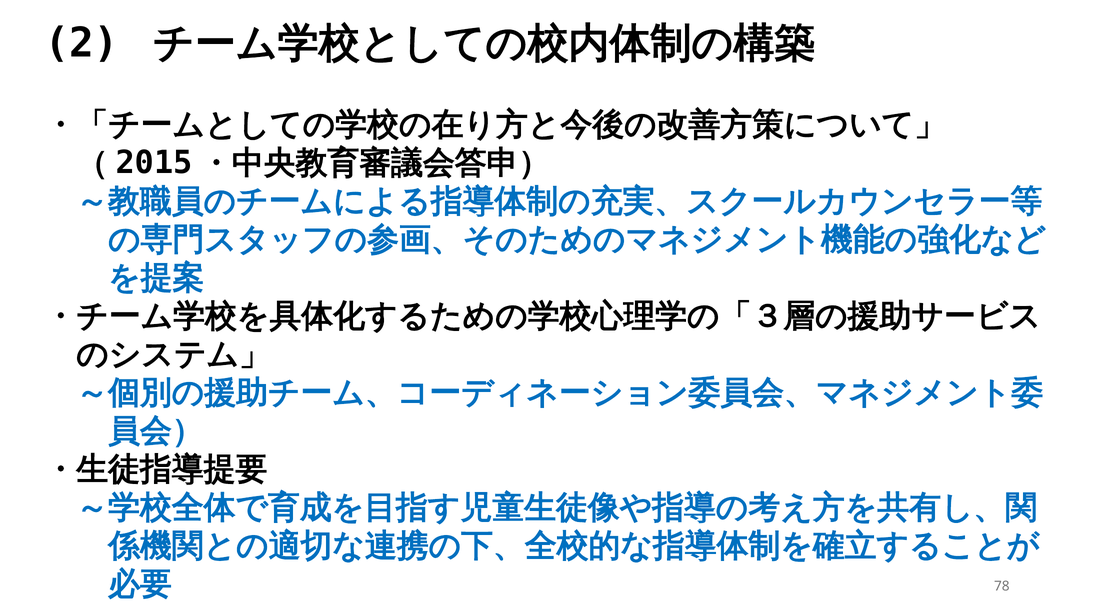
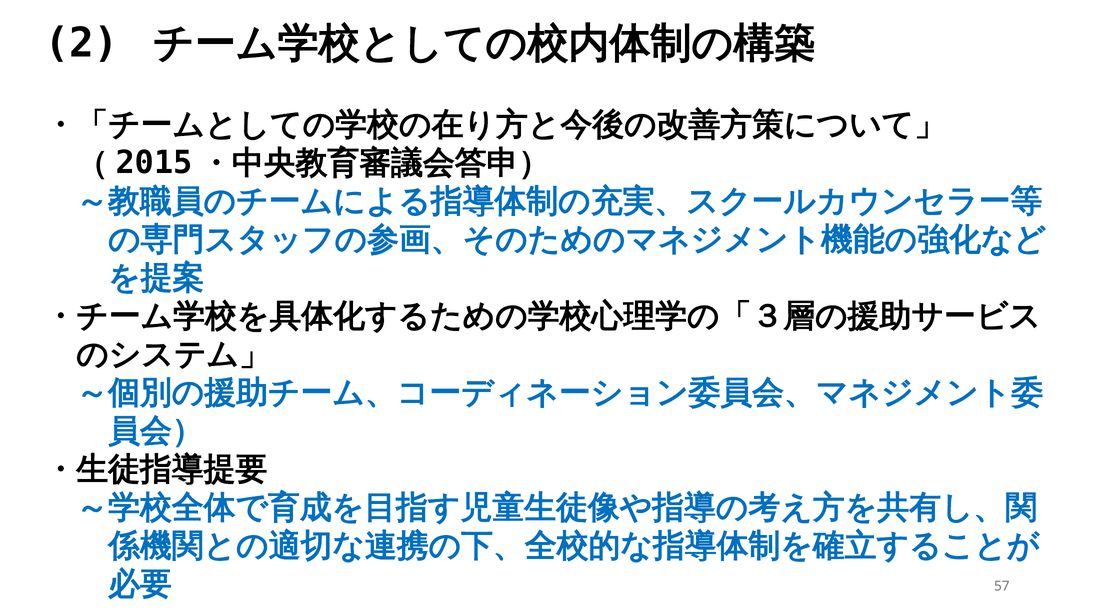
78: 78 -> 57 (1002, 586)
